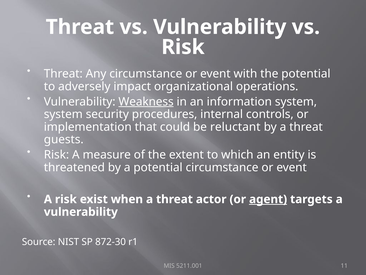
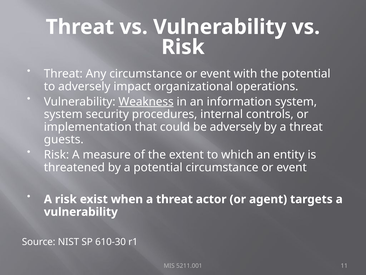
be reluctant: reluctant -> adversely (235, 127)
agent underline: present -> none (268, 199)
872-30: 872-30 -> 610-30 (111, 242)
